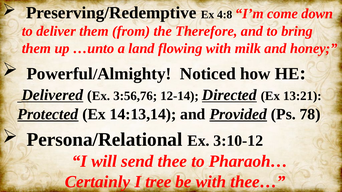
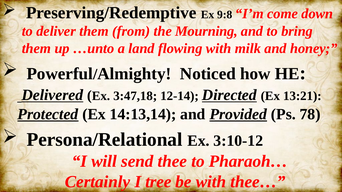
4:8: 4:8 -> 9:8 (225, 15)
Therefore: Therefore -> Mourning (206, 31)
3:56,76: 3:56,76 -> 3:47,18 (135, 96)
